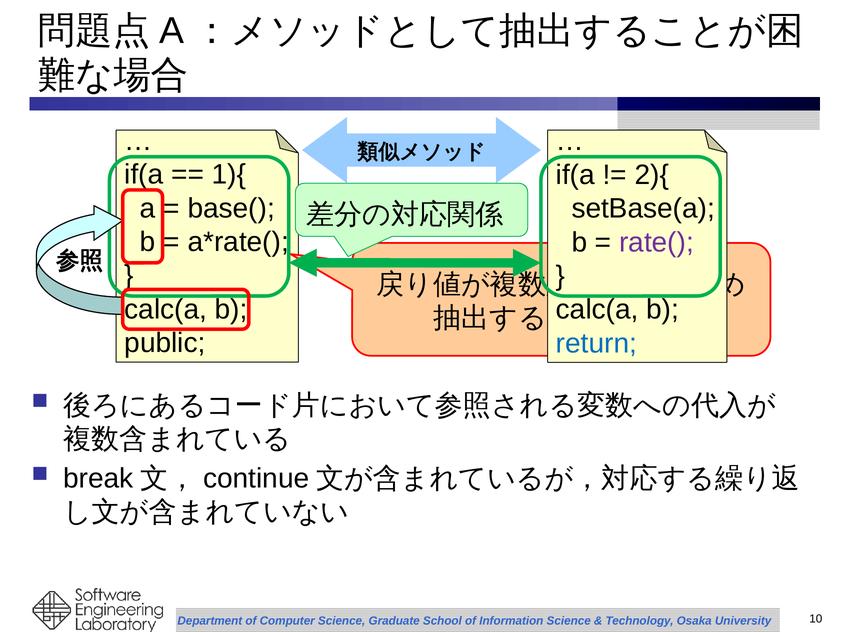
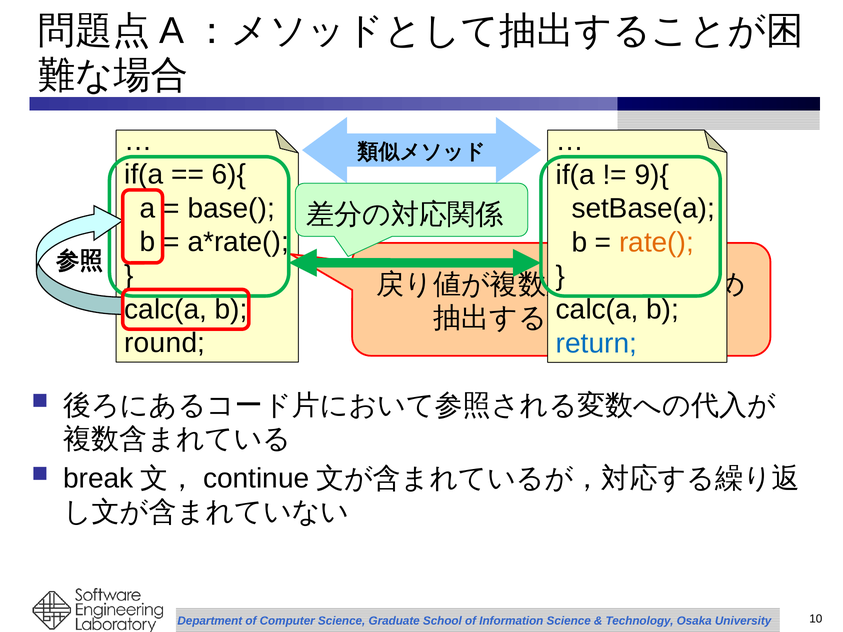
1){: 1){ -> 6){ (229, 175)
2){: 2){ -> 9){ (652, 175)
rate( colour: purple -> orange (657, 242)
public: public -> round (165, 343)
